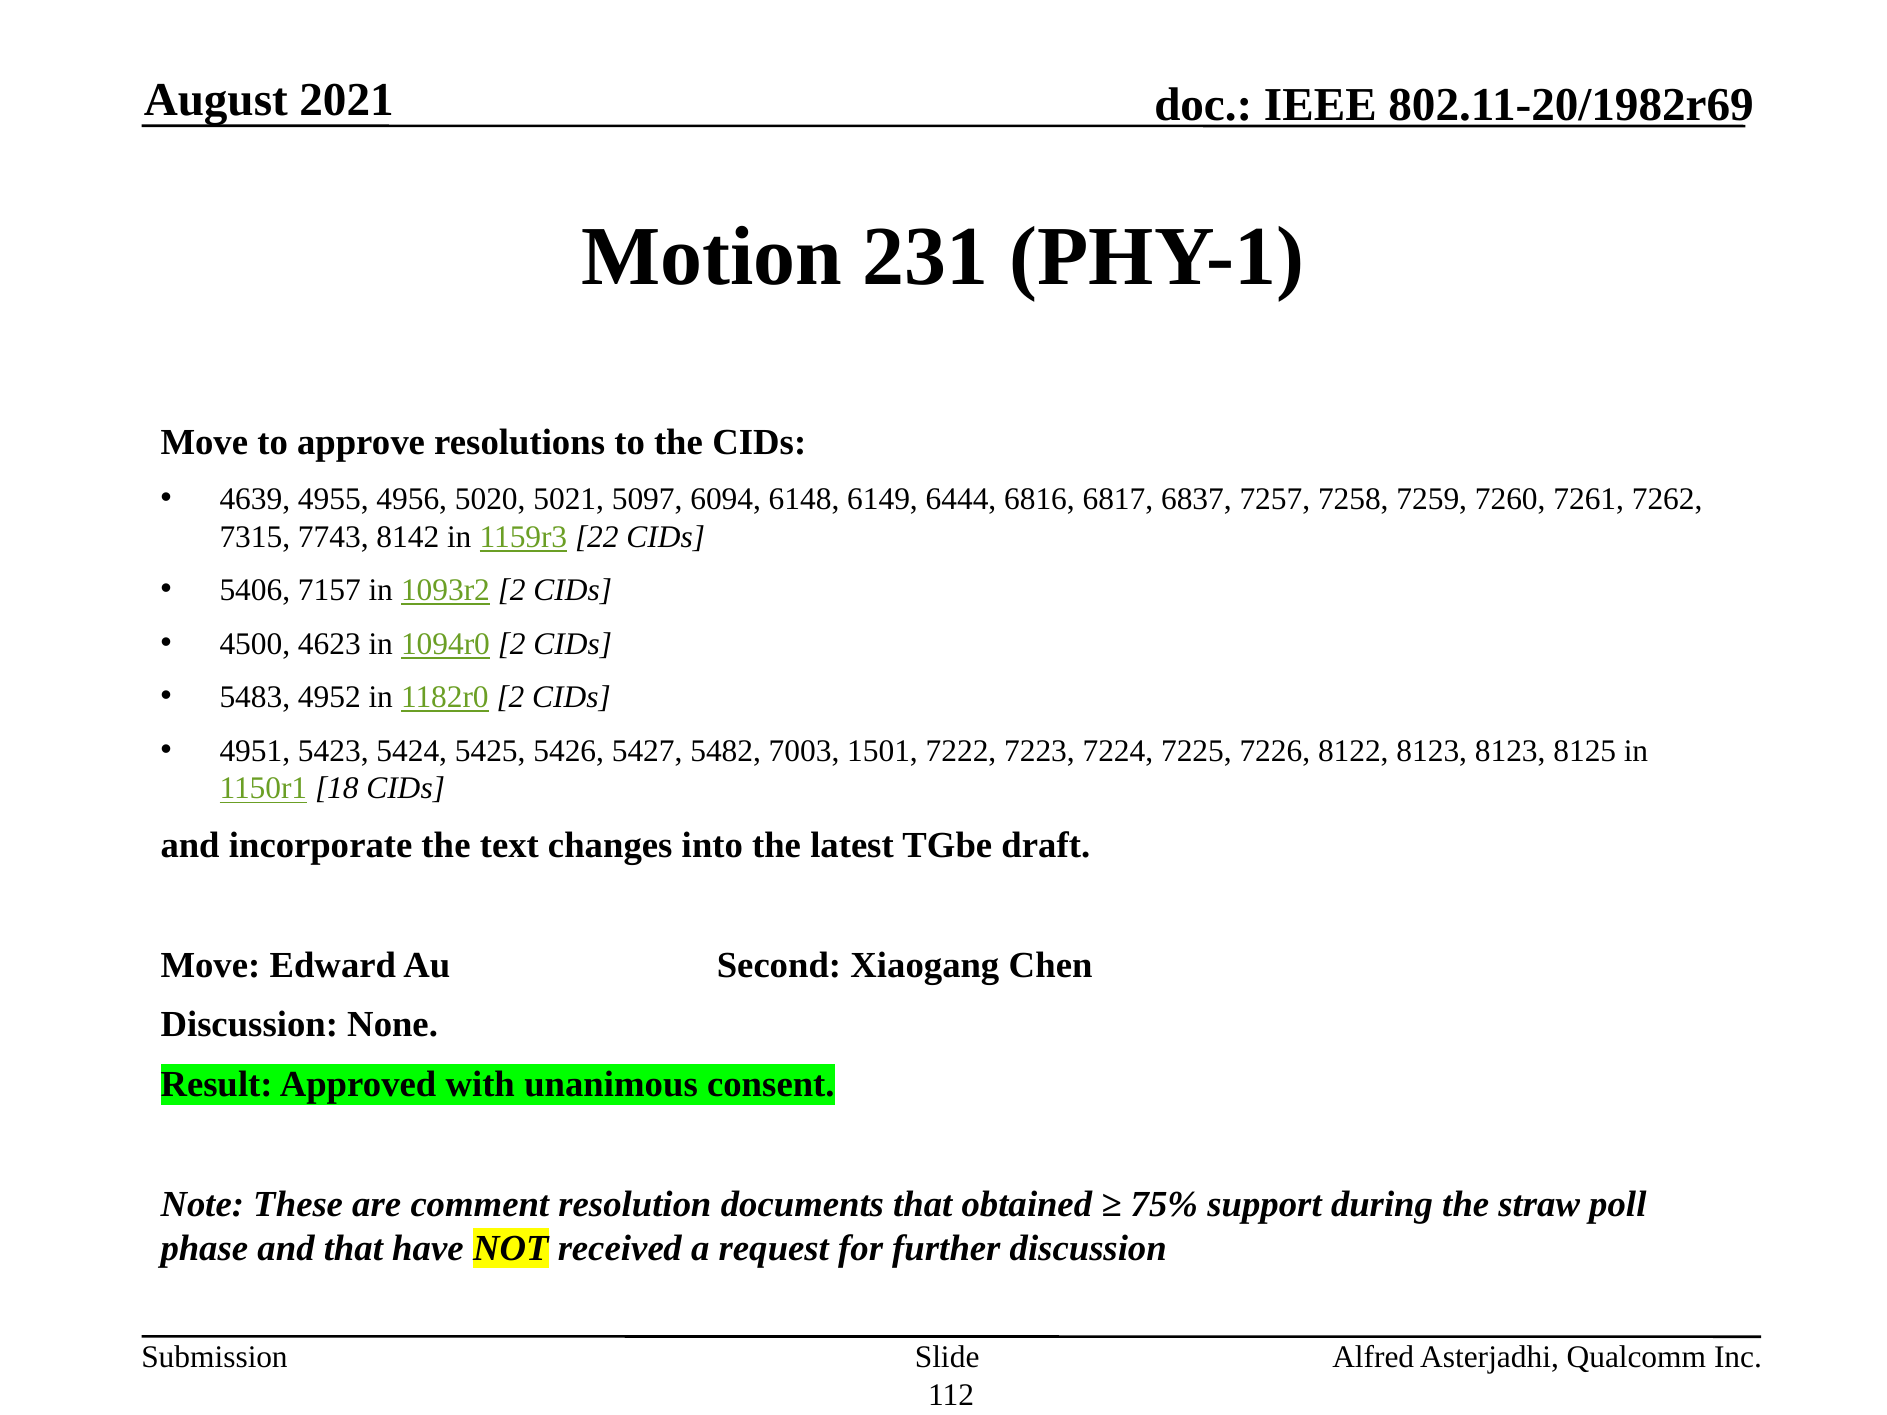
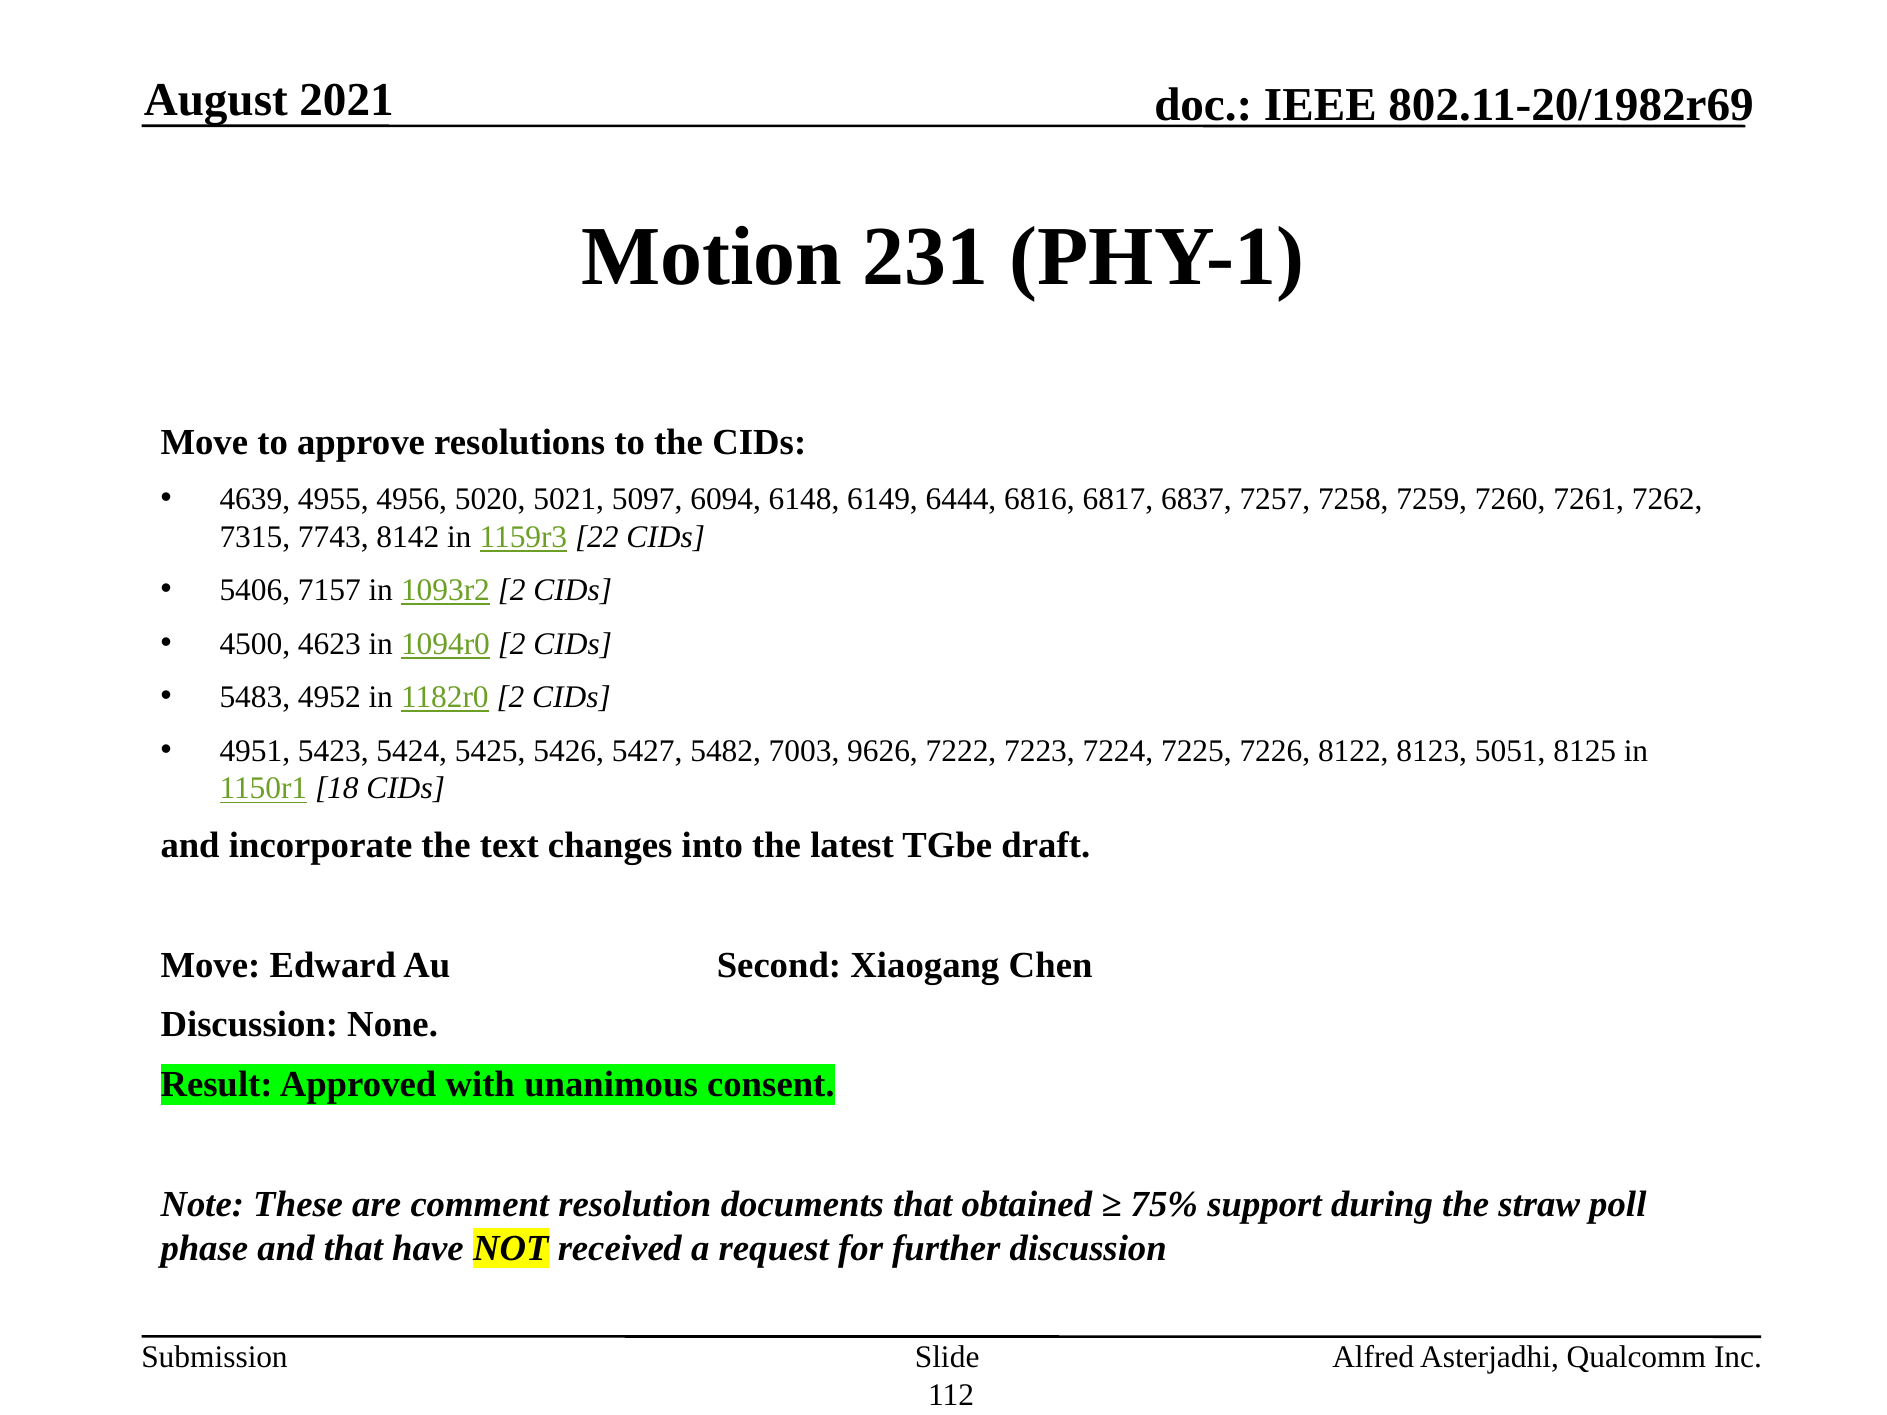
1501: 1501 -> 9626 (883, 751)
8123 8123: 8123 -> 5051 (1510, 751)
